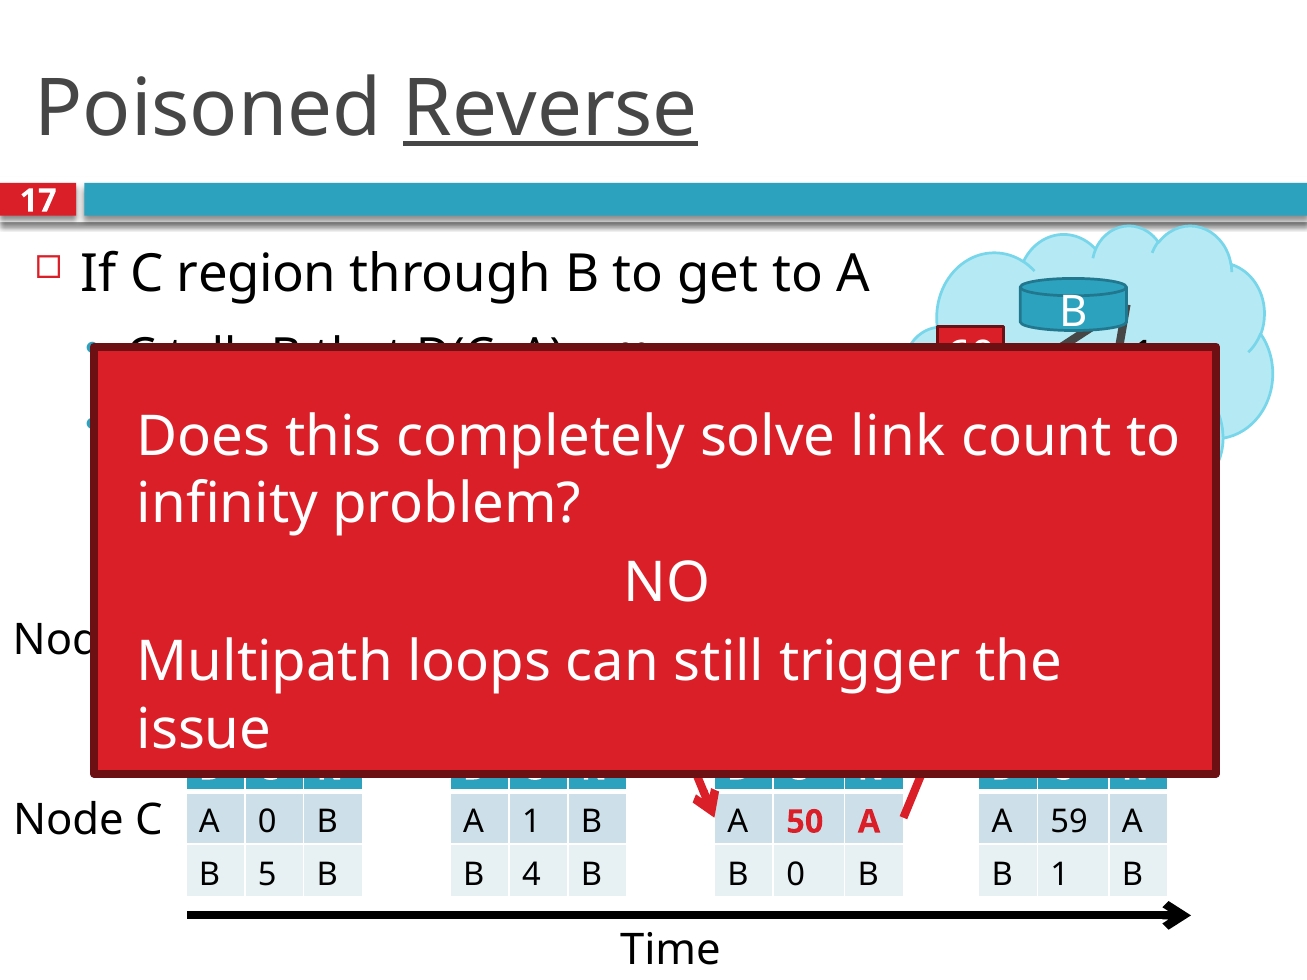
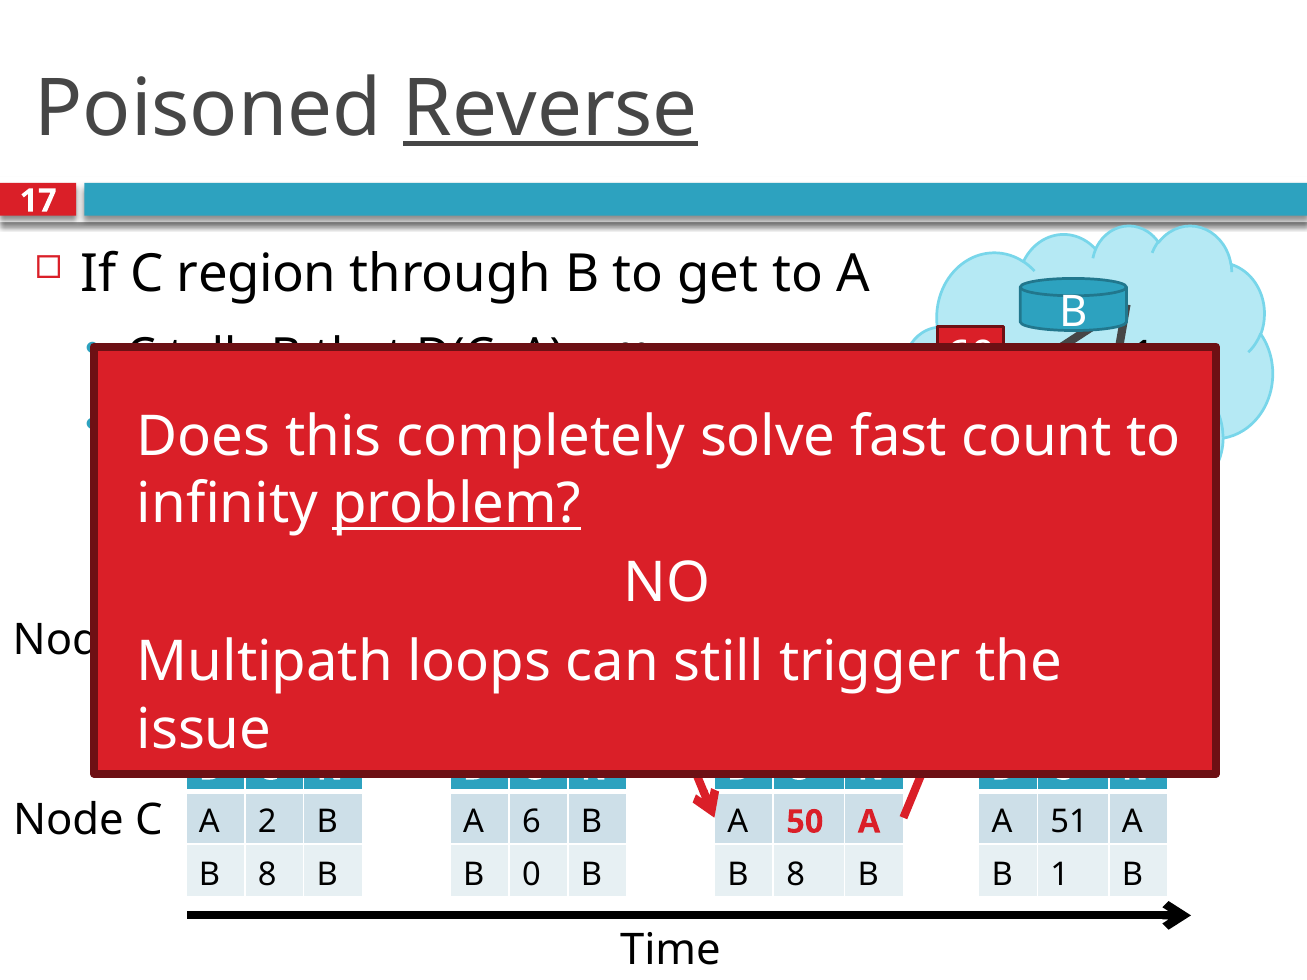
link: link -> fast (899, 437)
problem underline: none -> present (457, 504)
A 0: 0 -> 2 (267, 822)
A 1: 1 -> 6 (531, 822)
59: 59 -> 51 (1069, 822)
5: 5 -> 8 (267, 875)
B 4: 4 -> 0 (531, 875)
0: 0 -> 8 (796, 875)
